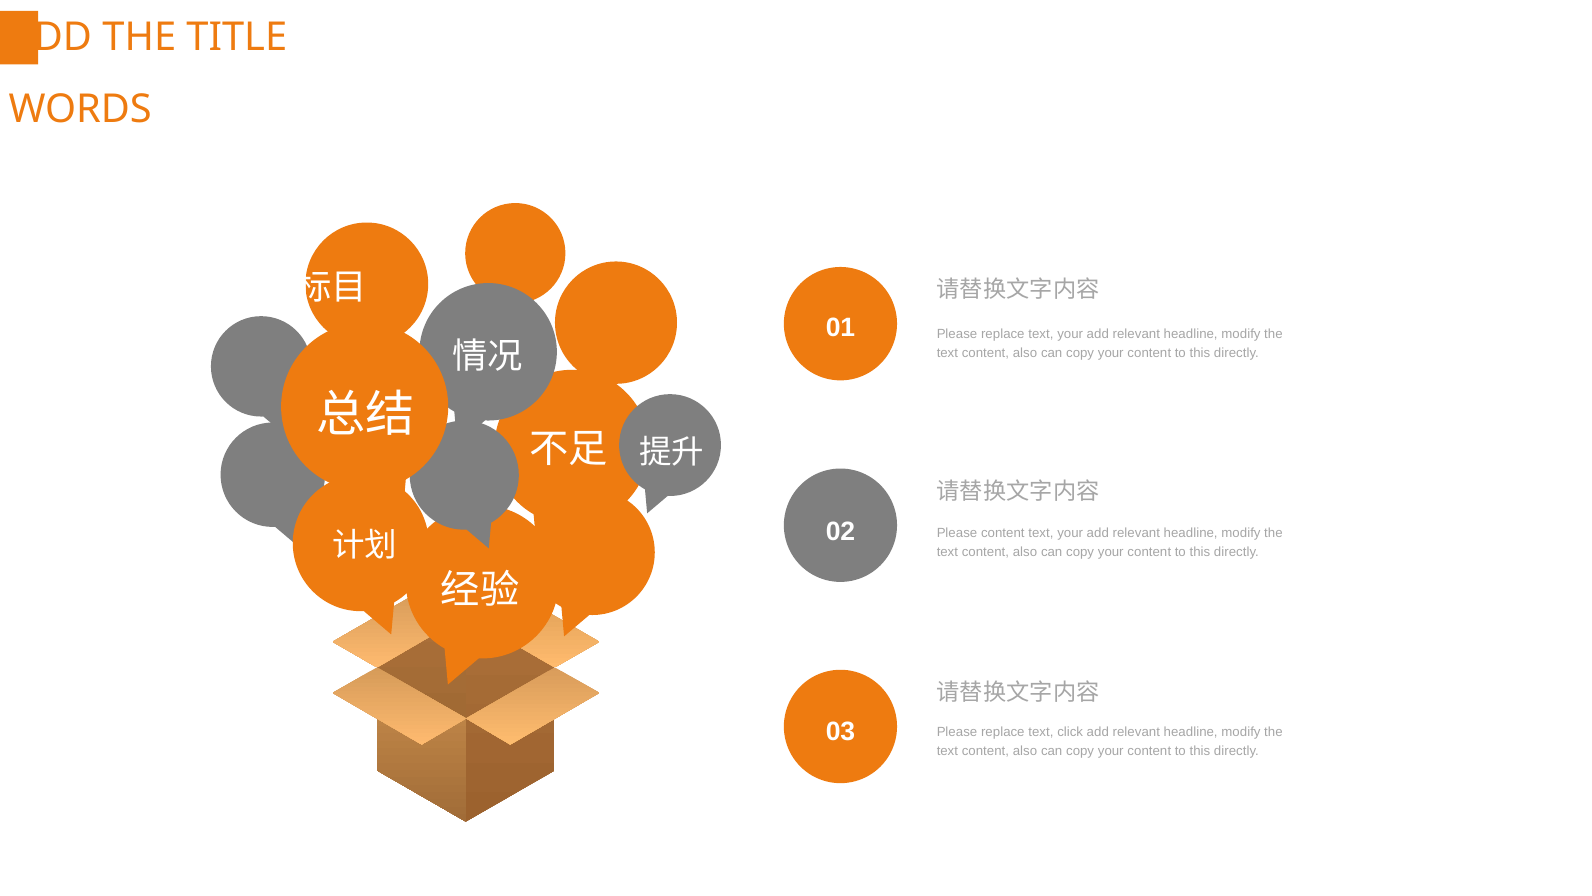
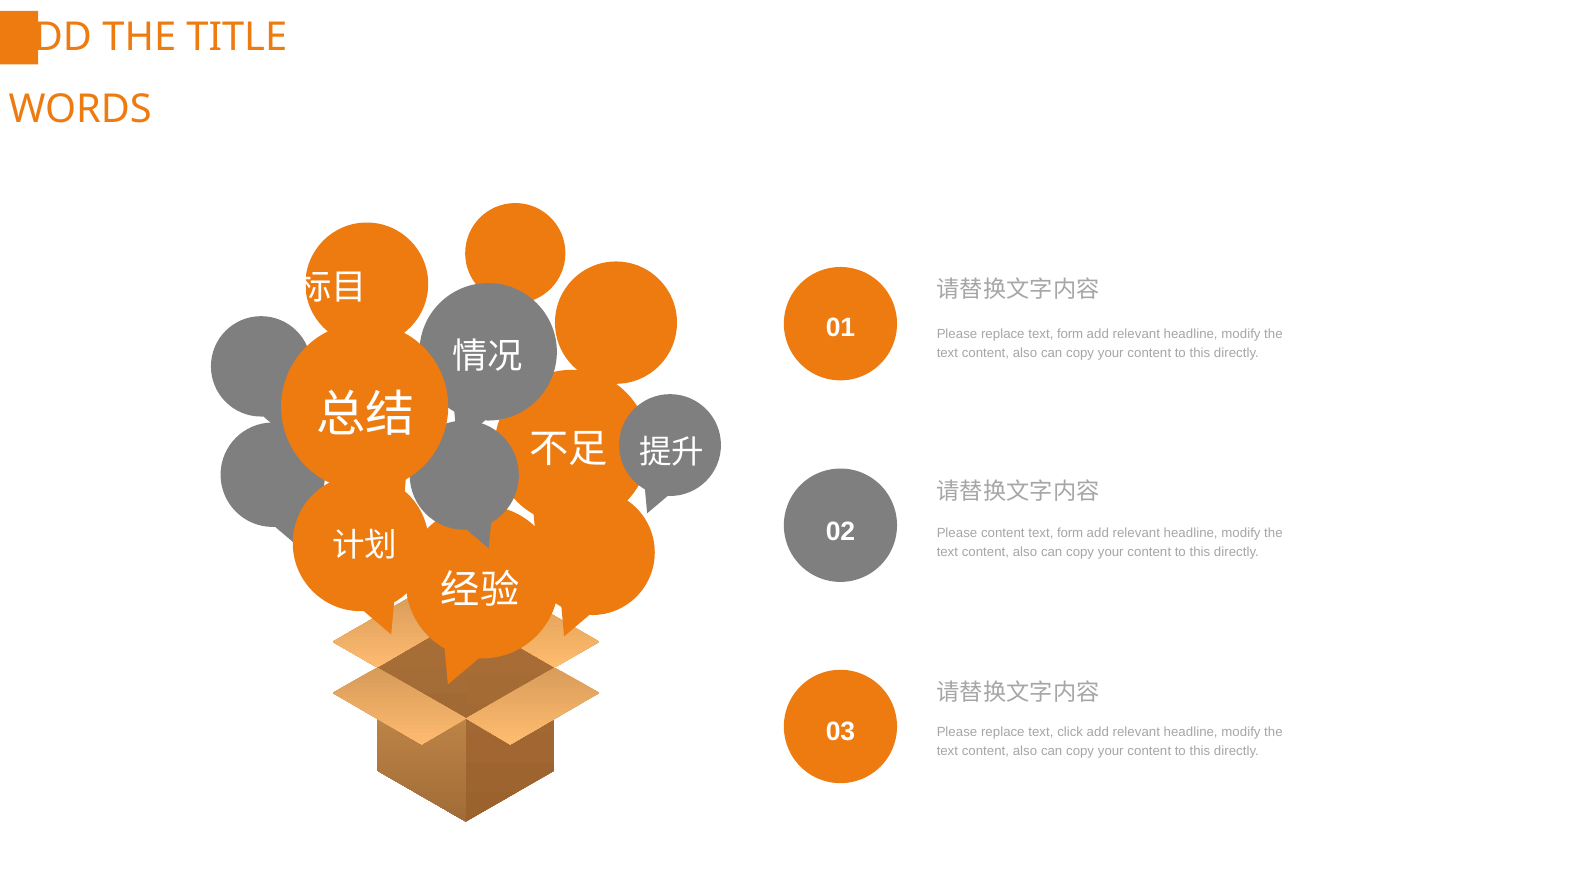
replace text your: your -> form (1070, 334)
your: your -> form (1070, 533)
